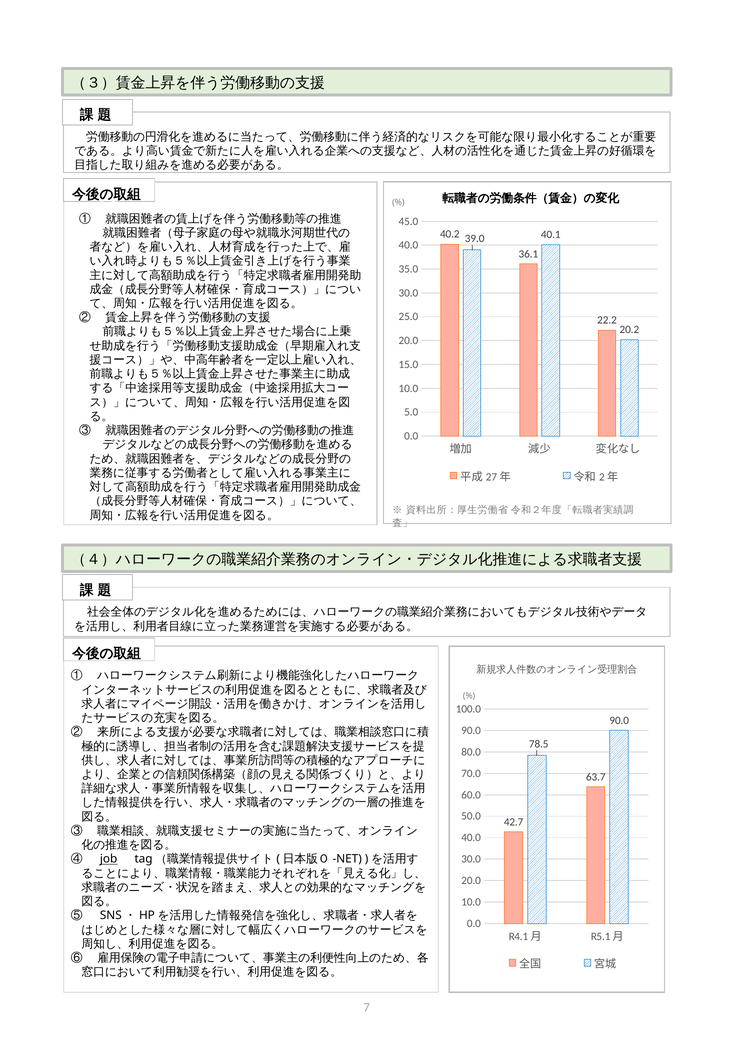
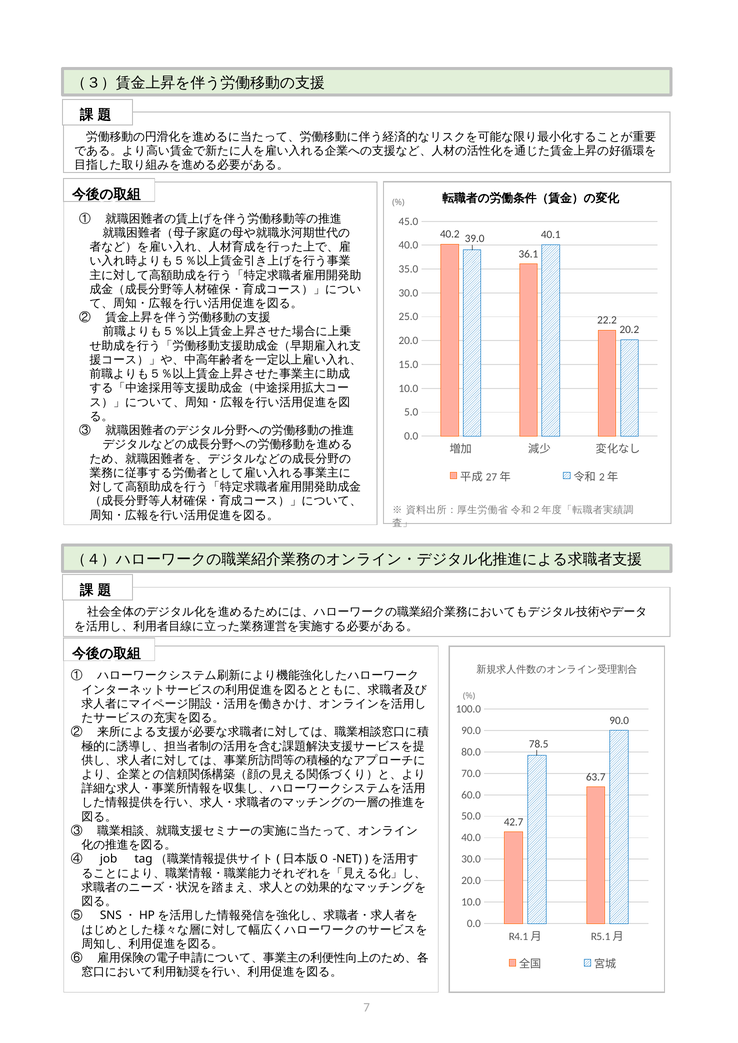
job underline: present -> none (109, 860)
